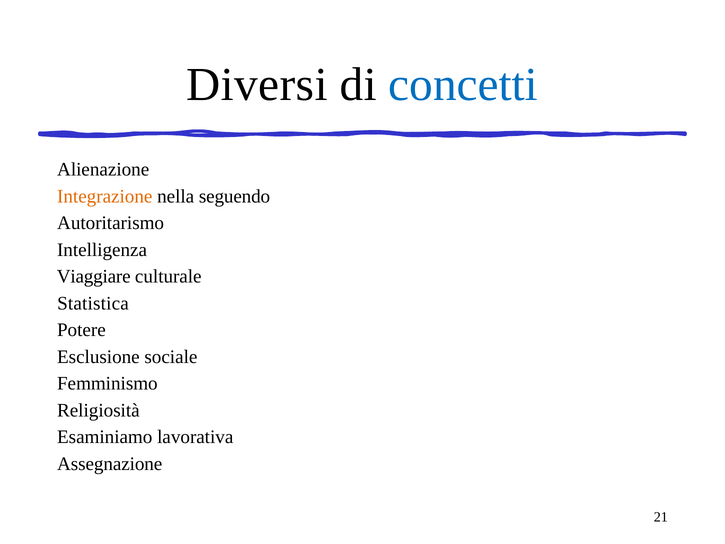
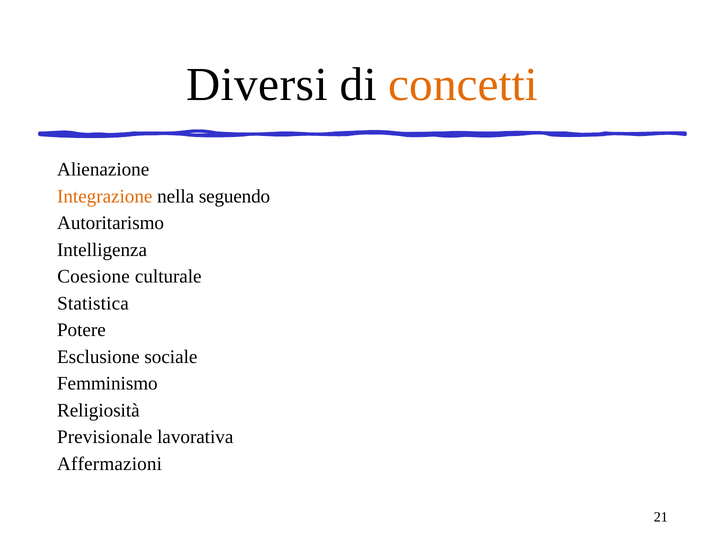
concetti colour: blue -> orange (463, 85)
Viaggiare: Viaggiare -> Coesione (94, 276)
Esaminiamo: Esaminiamo -> Previsionale (105, 437)
Assegnazione: Assegnazione -> Affermazioni (110, 464)
